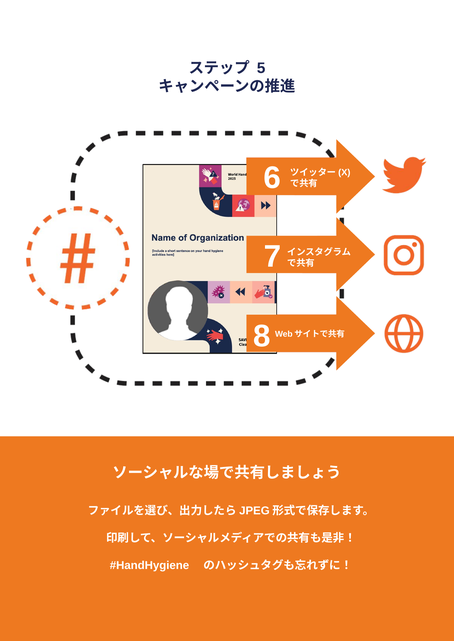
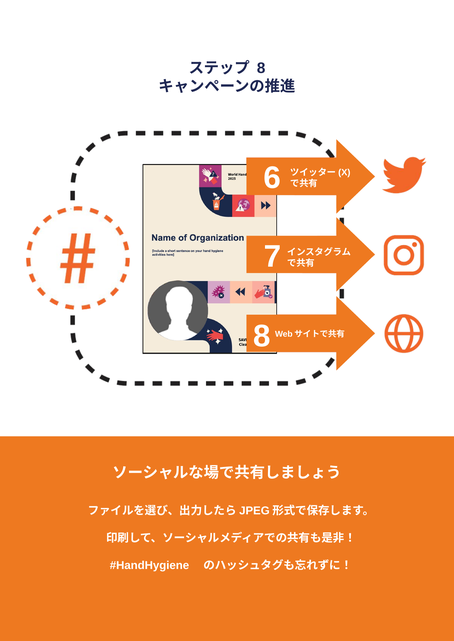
5: 5 -> 8 (261, 68)
